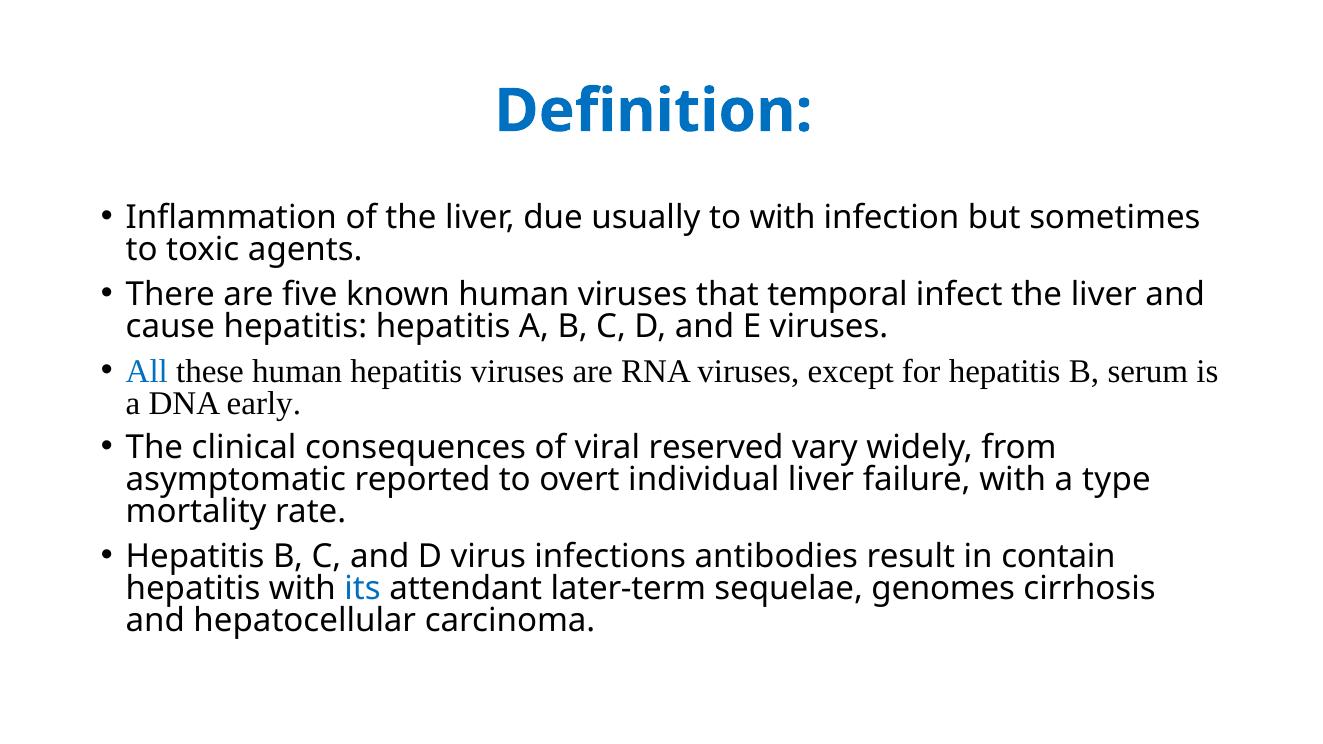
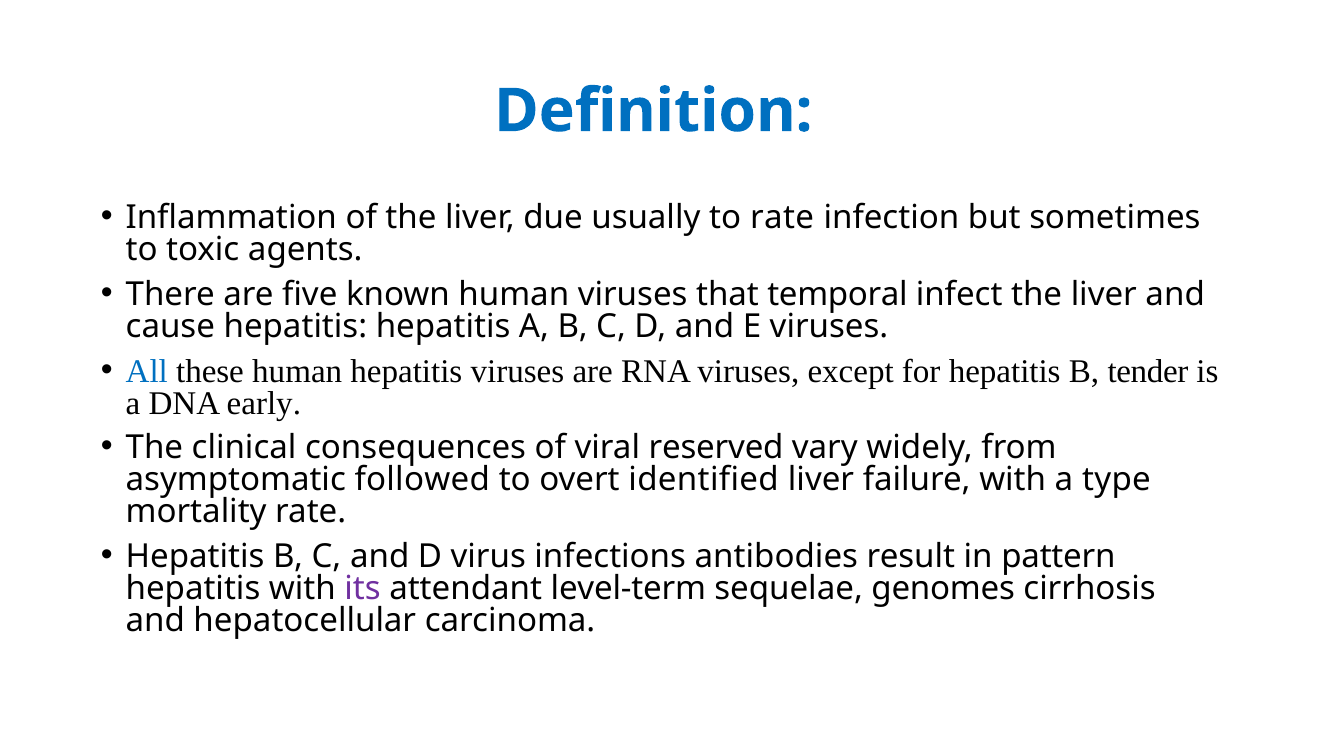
to with: with -> rate (782, 218)
serum: serum -> tender (1148, 371)
reported: reported -> followed (422, 480)
individual: individual -> identified (704, 480)
contain: contain -> pattern (1058, 557)
its colour: blue -> purple (363, 589)
later-term: later-term -> level-term (628, 589)
